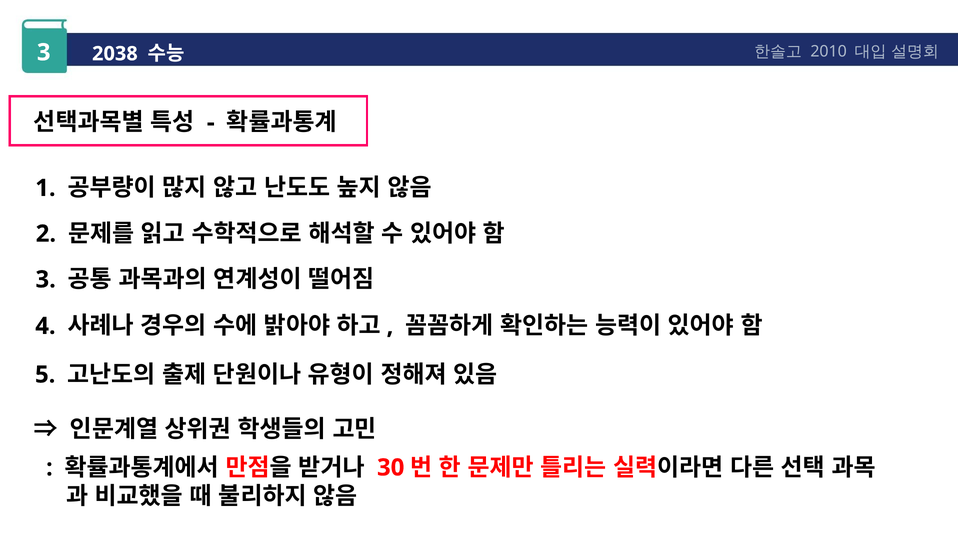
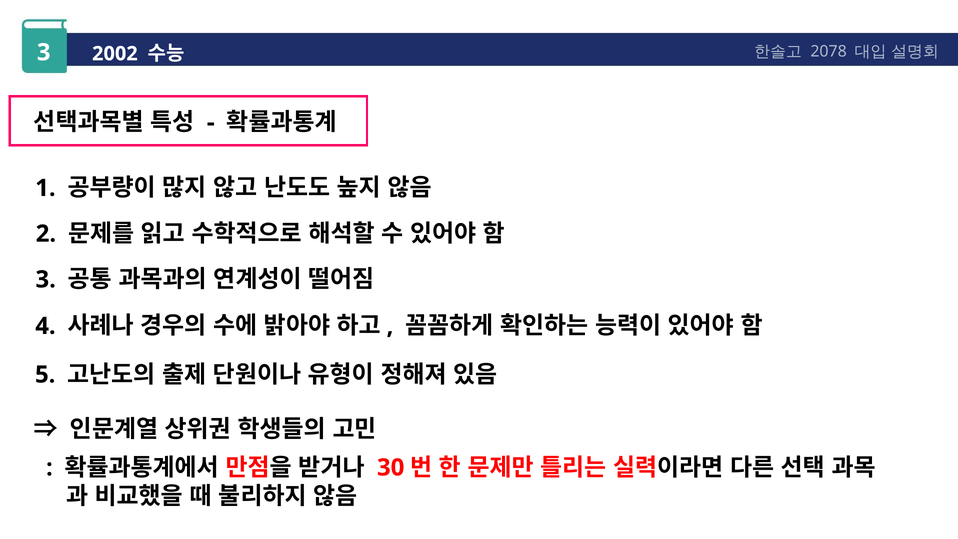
2010: 2010 -> 2078 (829, 51)
2038: 2038 -> 2002 (115, 54)
